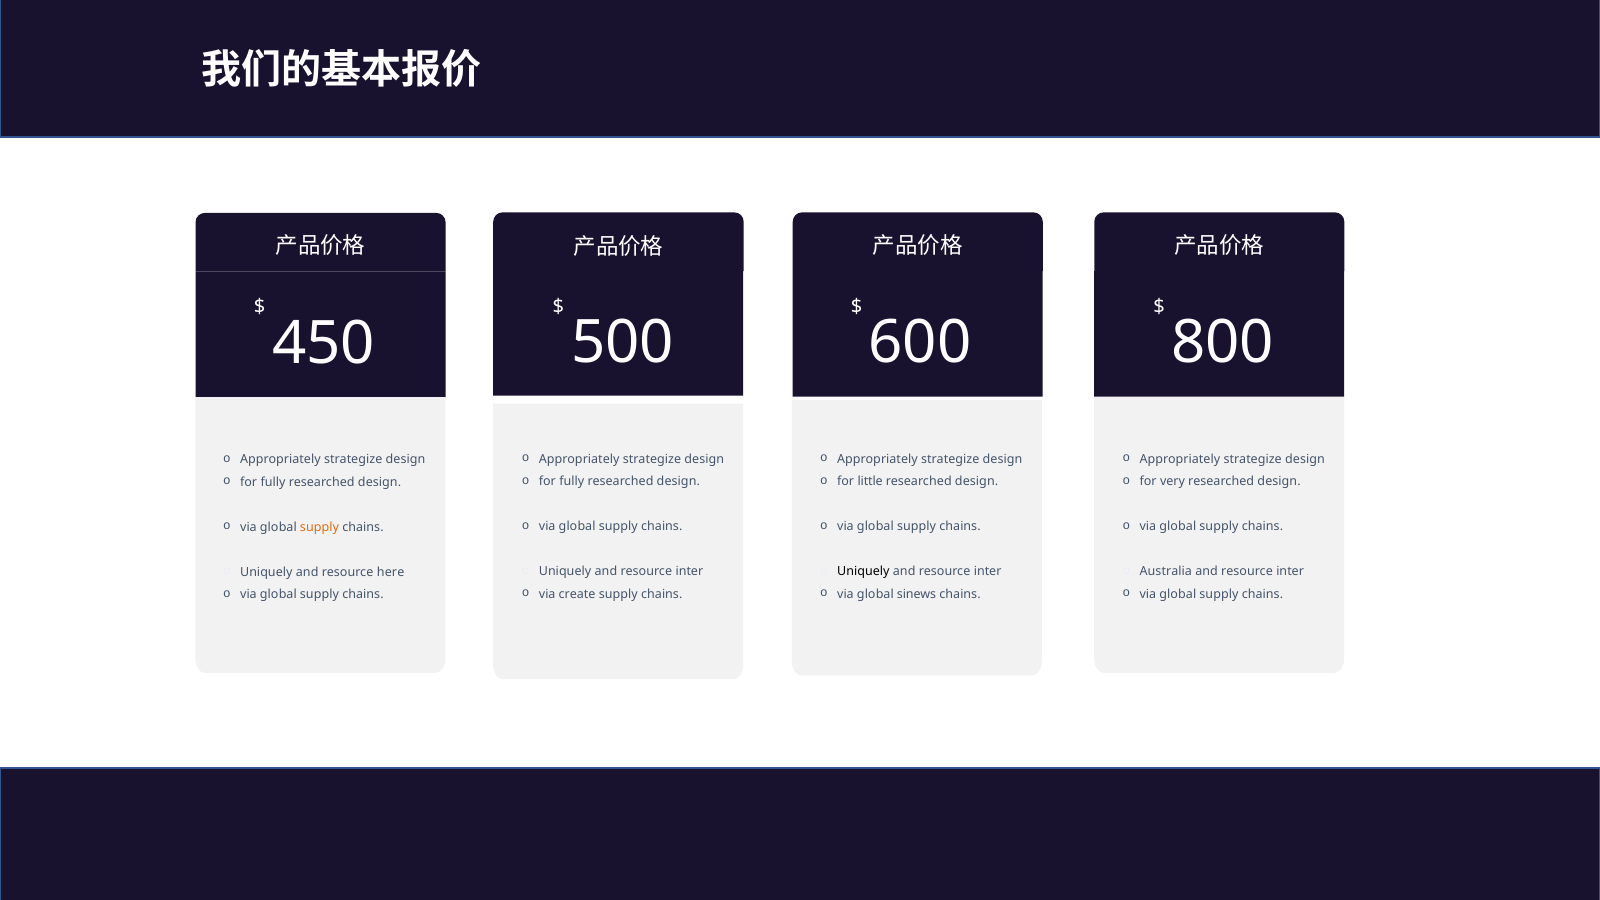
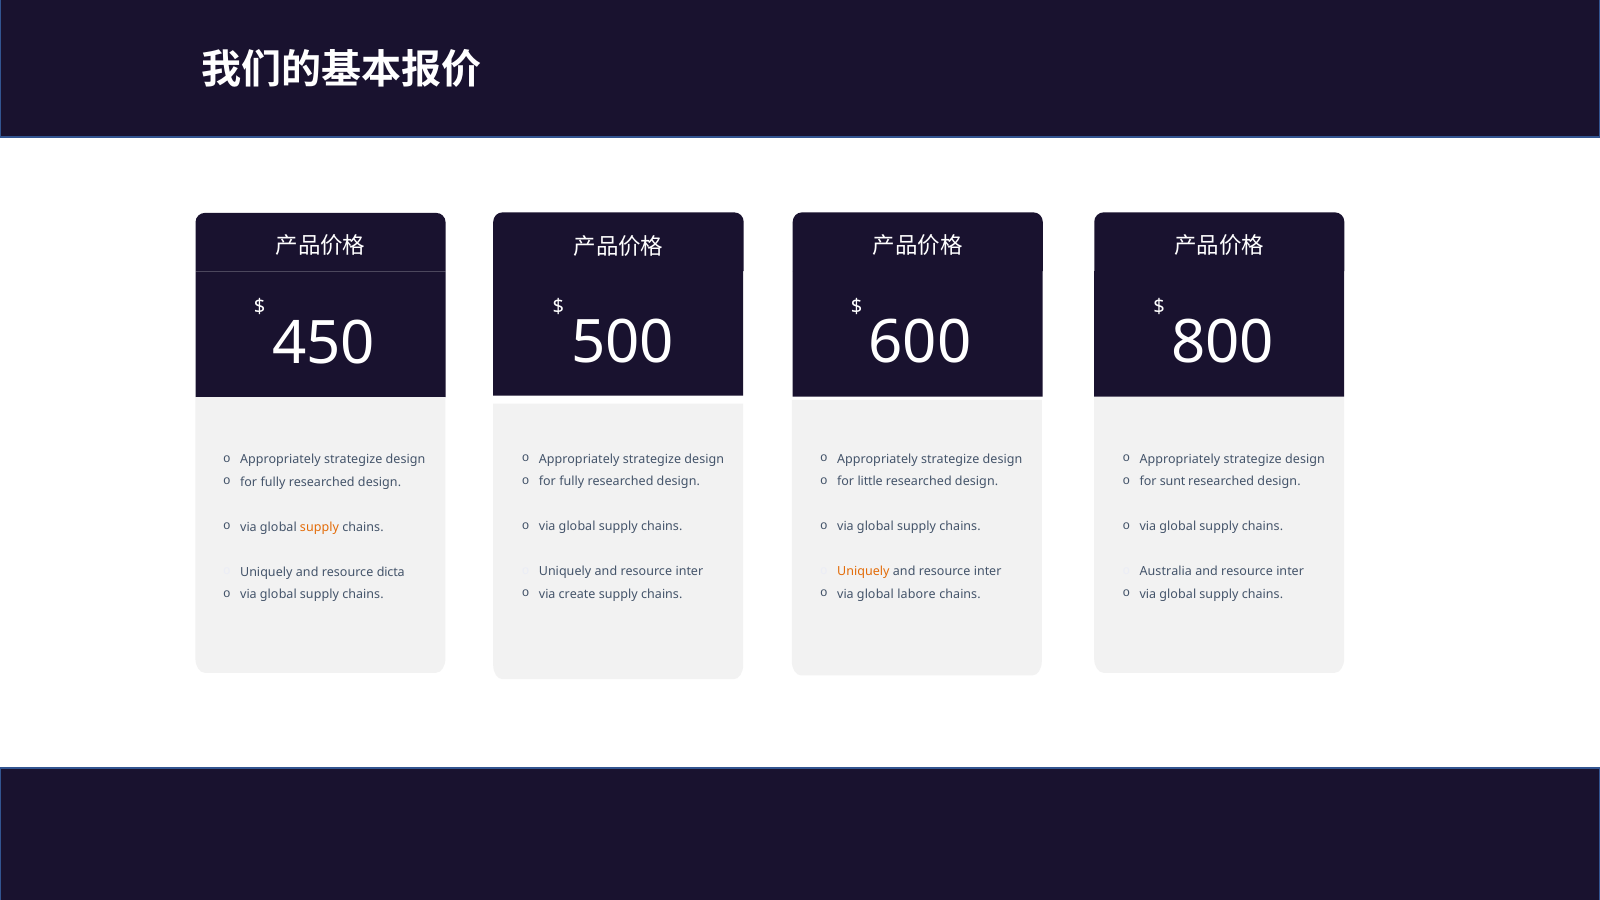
very: very -> sunt (1173, 482)
Uniquely colour: black -> orange (863, 572)
here: here -> dicta (391, 572)
sinews: sinews -> labore (916, 594)
